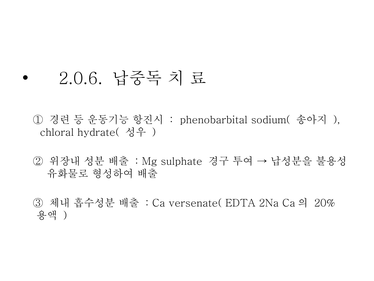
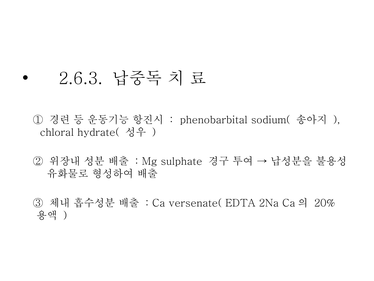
2.0.6: 2.0.6 -> 2.6.3 (81, 78)
